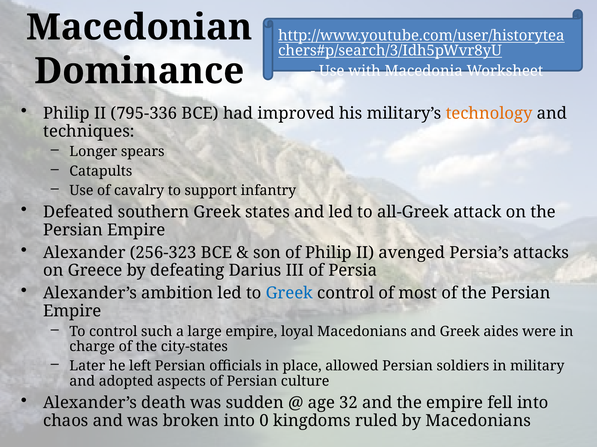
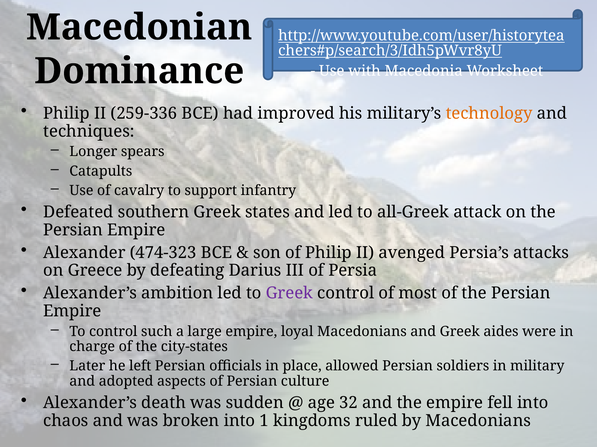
795-336: 795-336 -> 259-336 (144, 114)
256-323: 256-323 -> 474-323 (163, 253)
Greek colour: blue -> purple (289, 294)
0: 0 -> 1 (264, 421)
